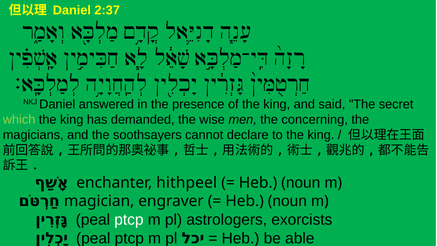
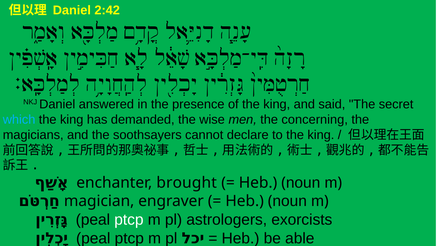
2:37: 2:37 -> 2:42 (107, 10)
which colour: light green -> light blue (19, 119)
hithpeel: hithpeel -> brought (187, 182)
